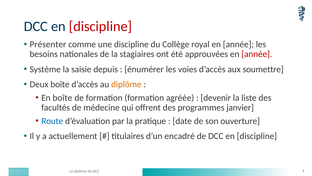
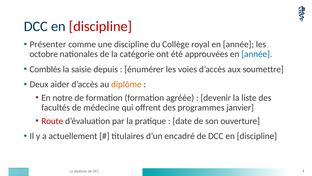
besoins: besoins -> octobre (44, 54)
stagiaires: stagiaires -> catégorie (137, 54)
année colour: red -> blue (257, 54)
Système: Système -> Comblés (45, 69)
Deux boîte: boîte -> aider (60, 84)
En boîte: boîte -> notre (63, 98)
Route colour: blue -> red (52, 121)
